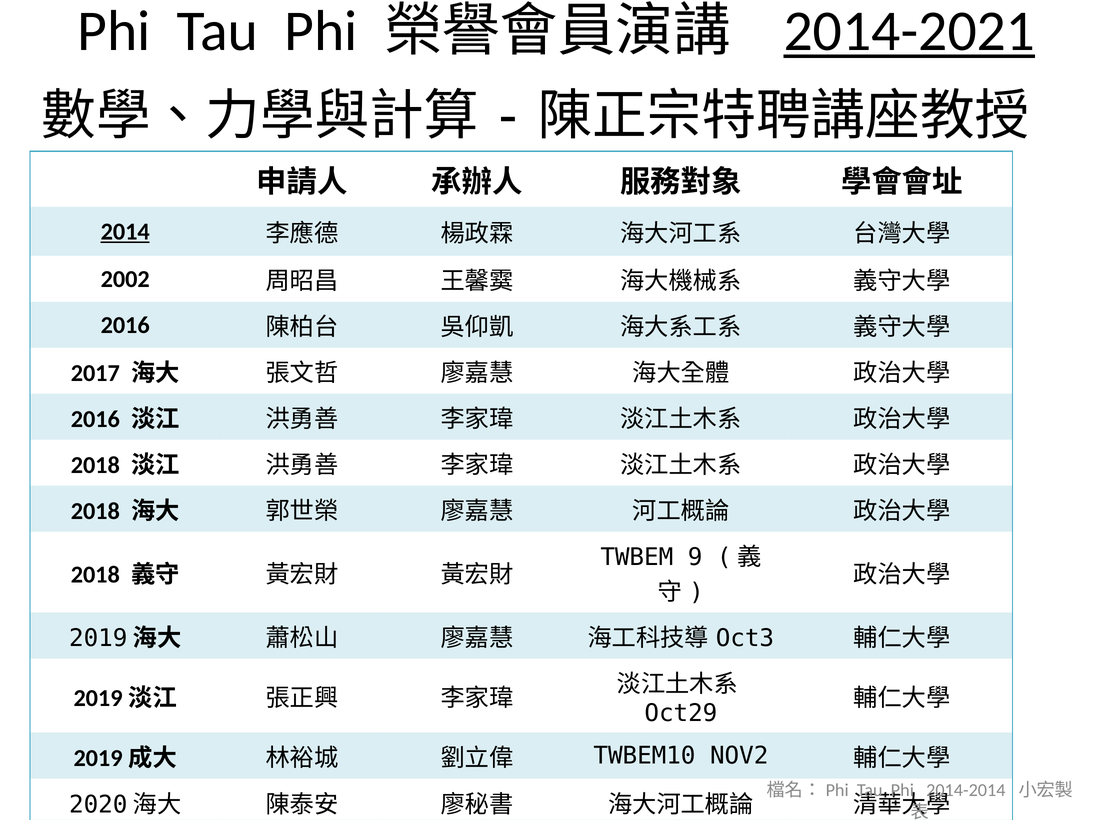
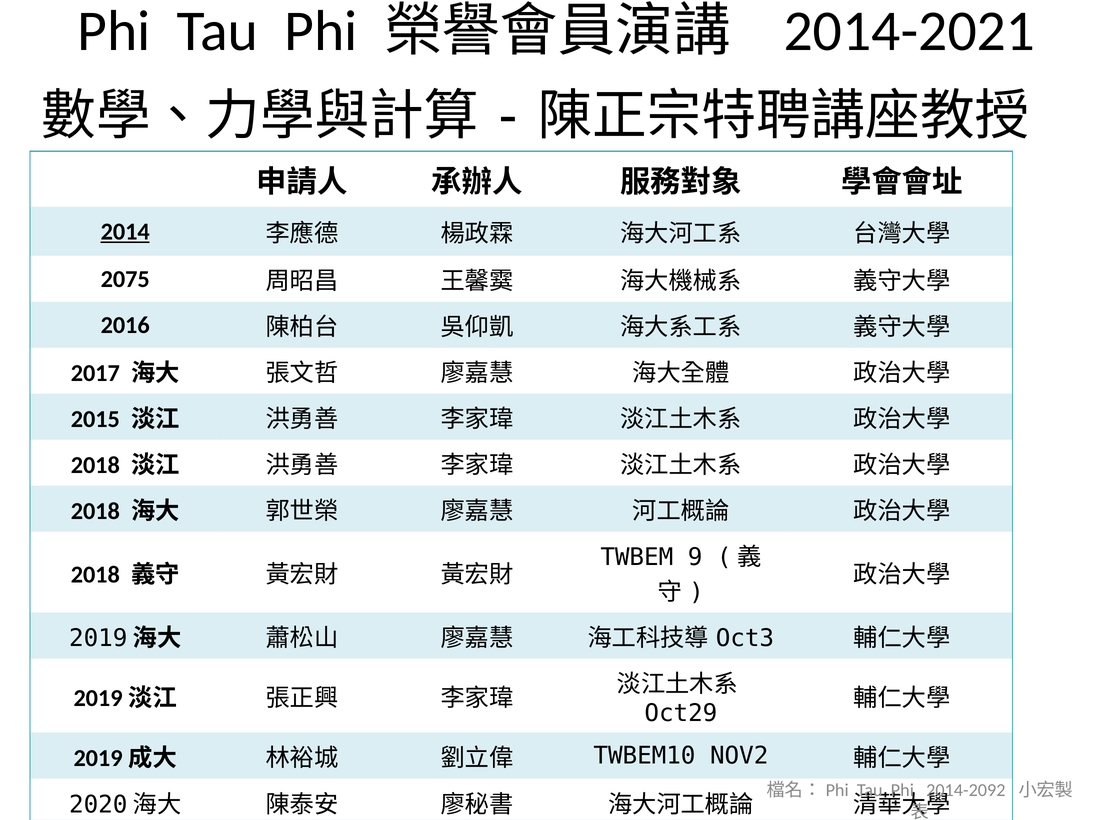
2014-2021 underline: present -> none (909, 31)
2002: 2002 -> 2075 (125, 279)
2016: 2016 -> 2015 (95, 419)
2014-2014: 2014-2014 -> 2014-2092 (966, 790)
